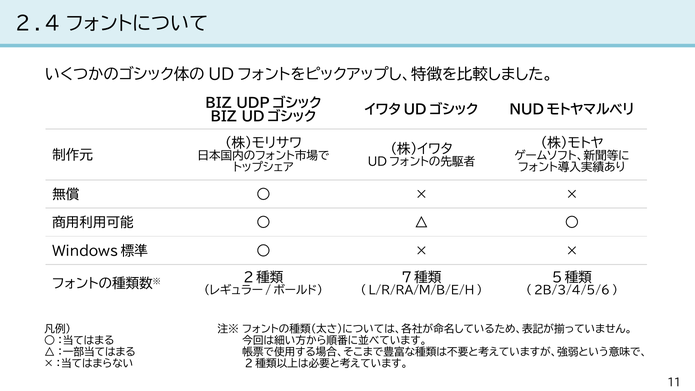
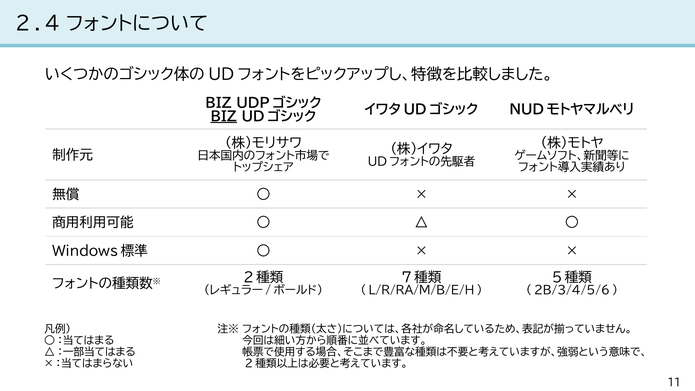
BIZ underline: none -> present (224, 117)
